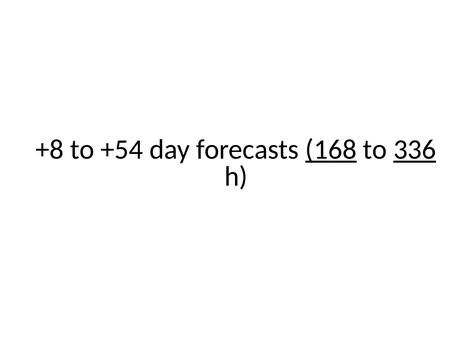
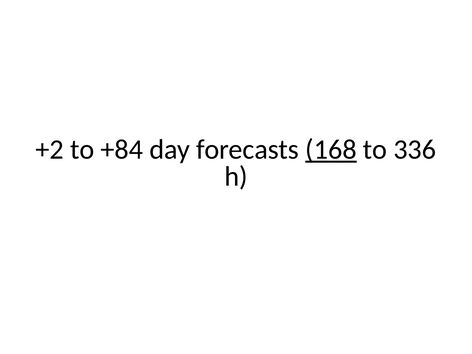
+8: +8 -> +2 (50, 150)
+54: +54 -> +84 (122, 150)
336 underline: present -> none (415, 150)
